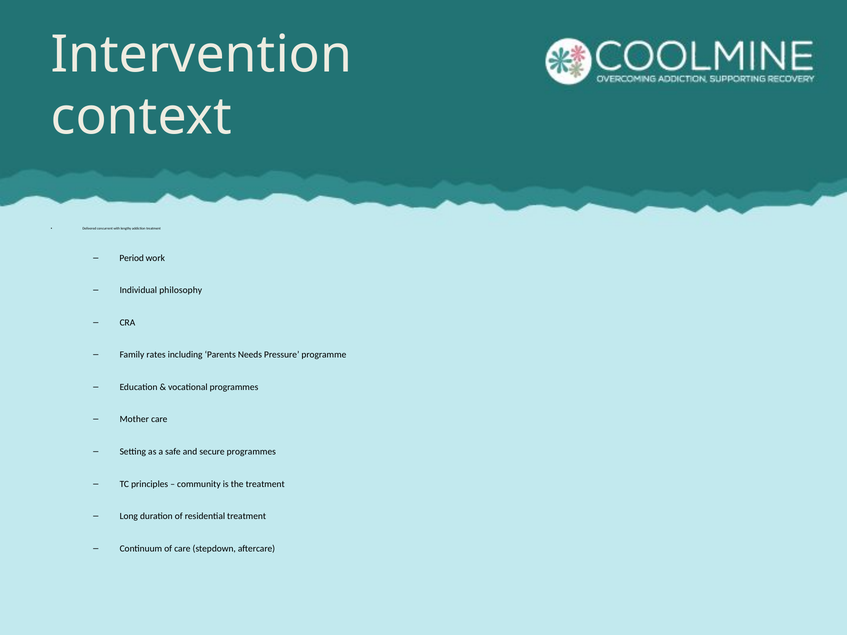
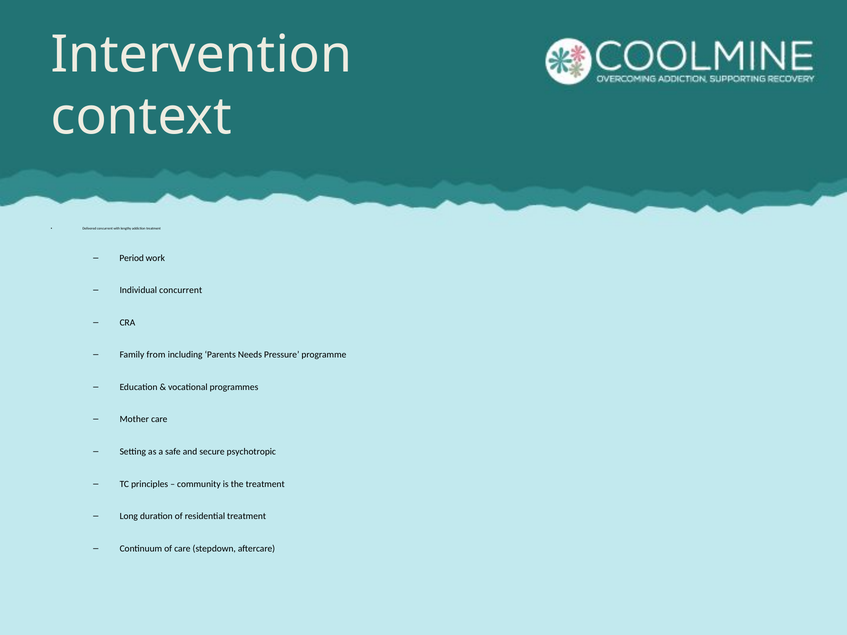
Individual philosophy: philosophy -> concurrent (181, 290)
rates: rates -> from (156, 355)
secure programmes: programmes -> psychotropic (251, 452)
